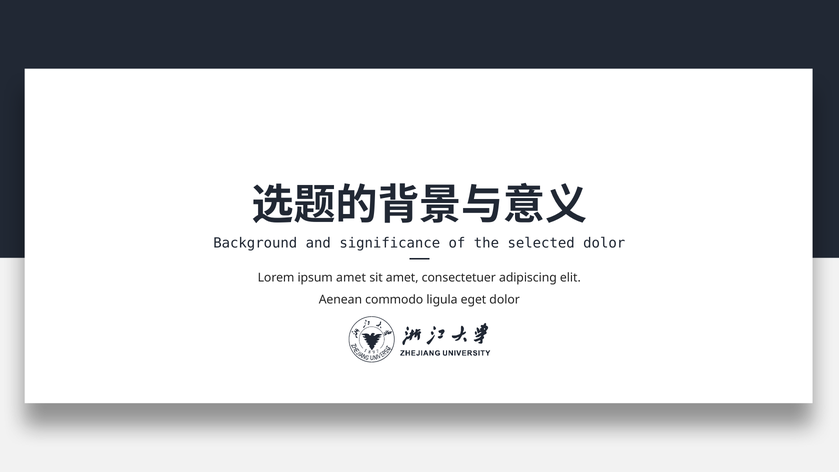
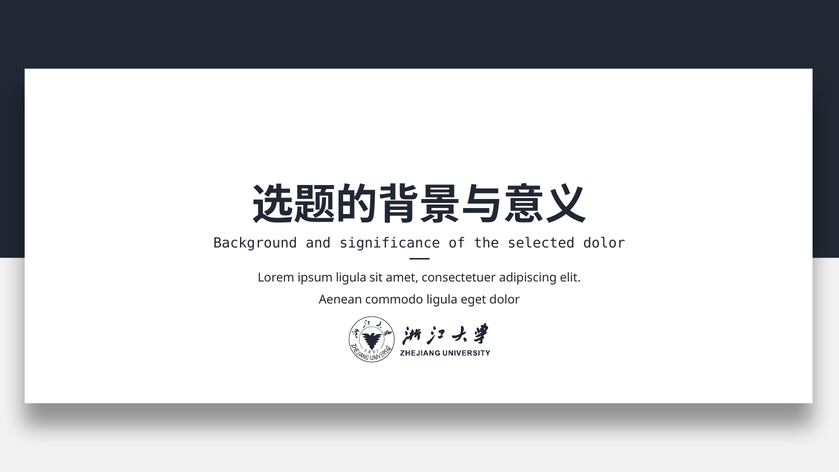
ipsum amet: amet -> ligula (351, 278)
